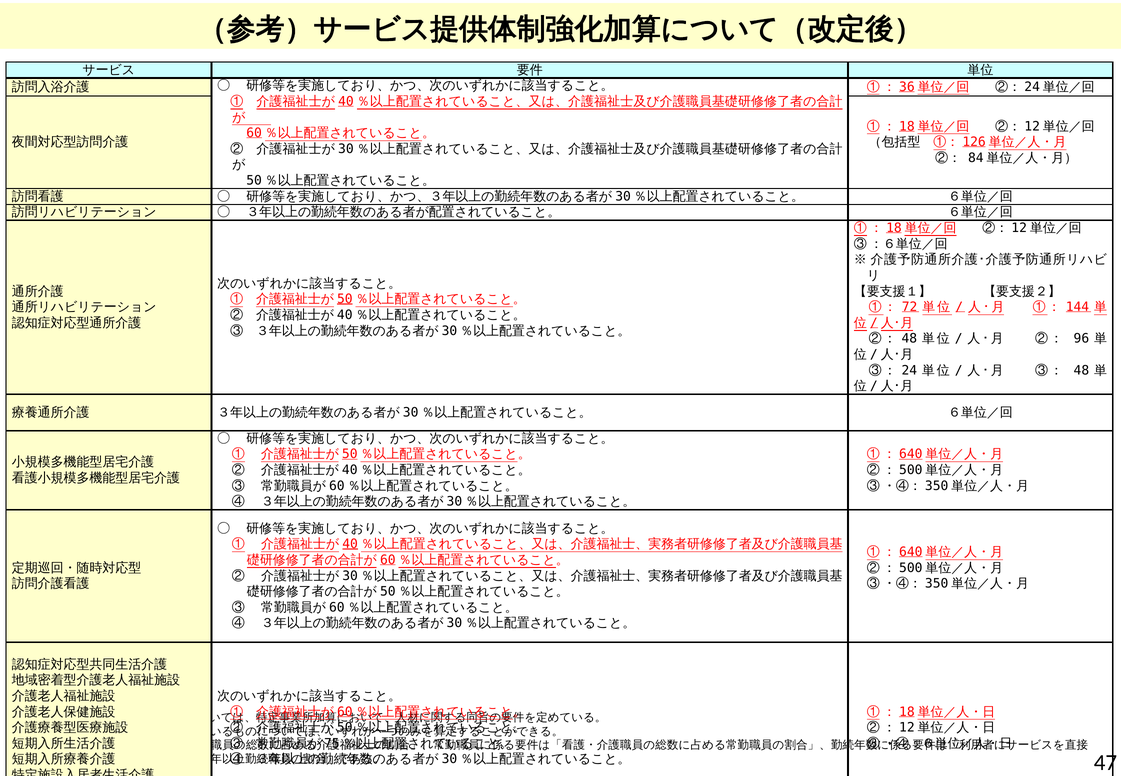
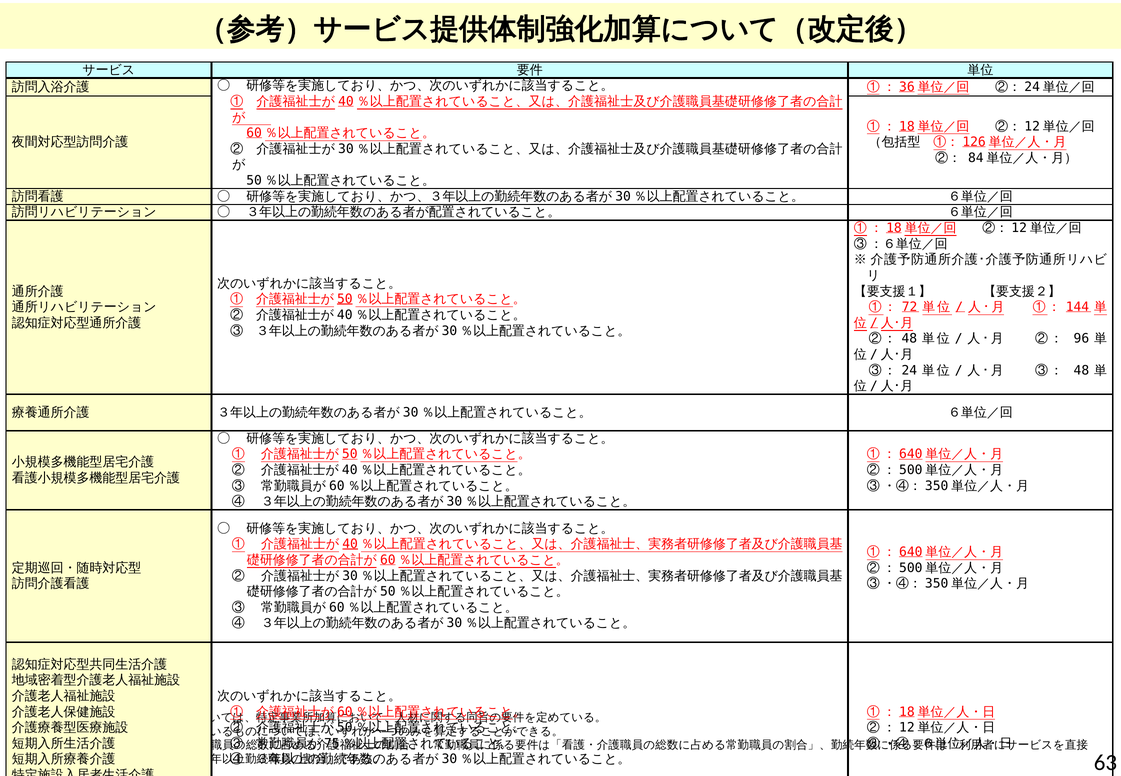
47: 47 -> 63 (1105, 763)
